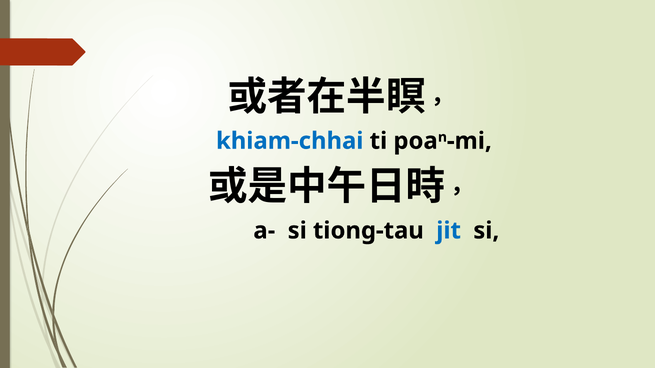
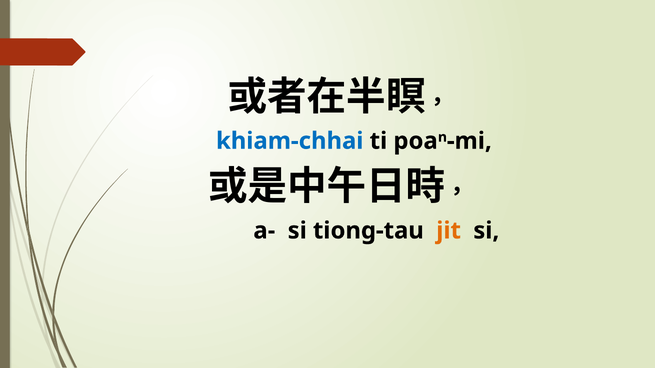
jit colour: blue -> orange (449, 231)
